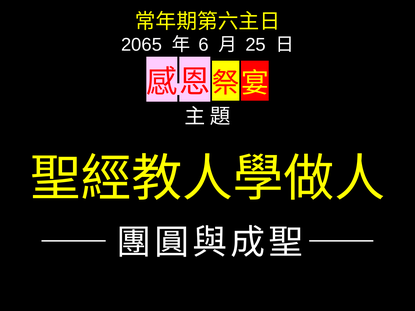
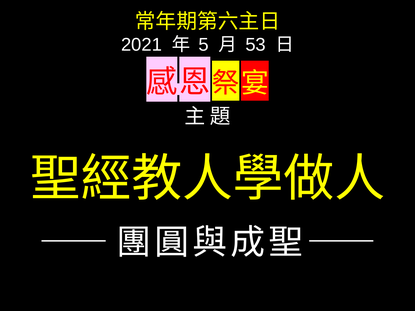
2065: 2065 -> 2021 (142, 45)
6: 6 -> 5 (204, 45)
25: 25 -> 53 (256, 45)
